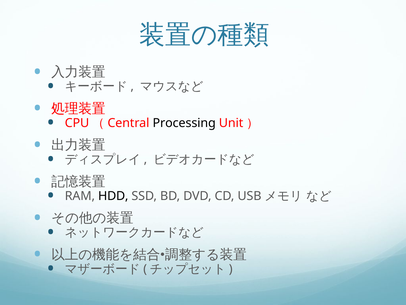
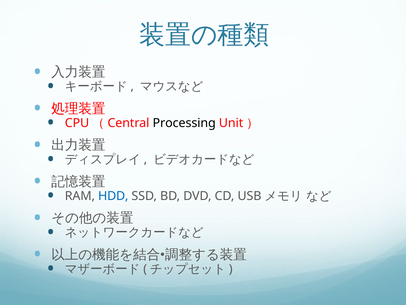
HDD colour: black -> blue (113, 196)
